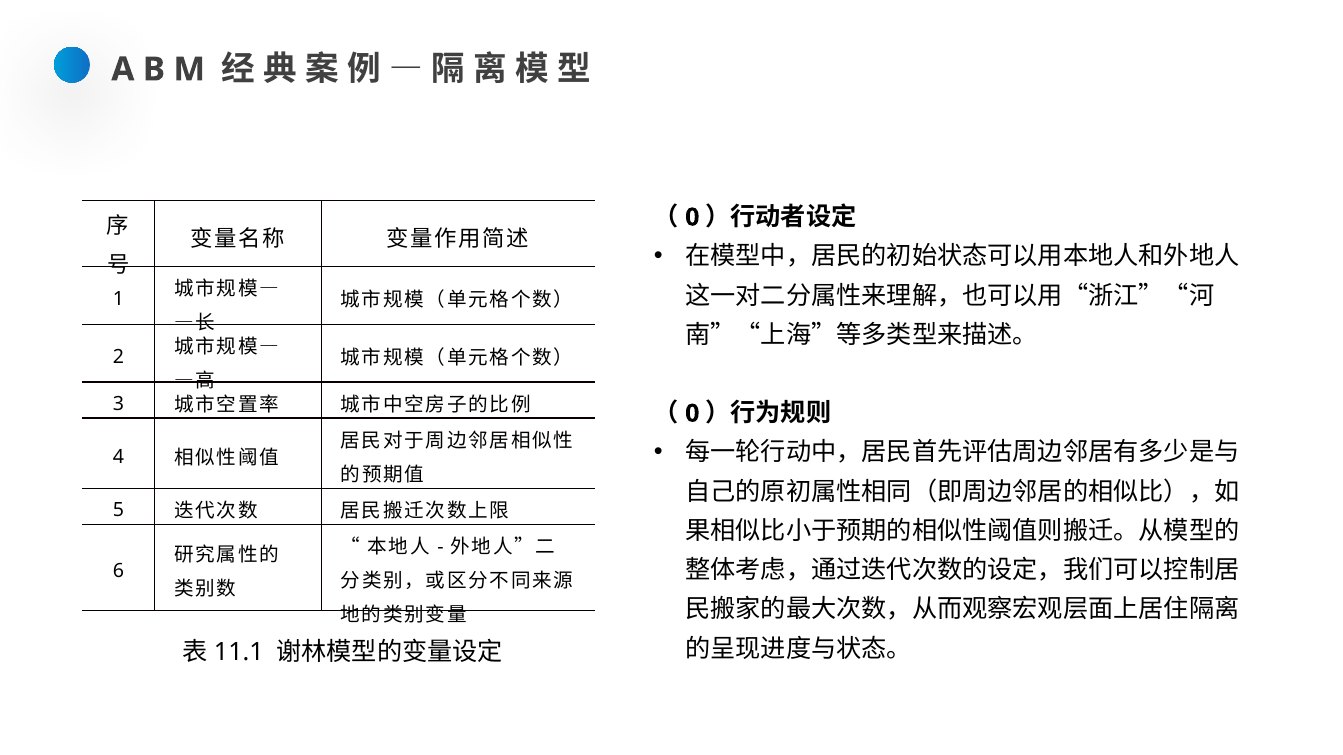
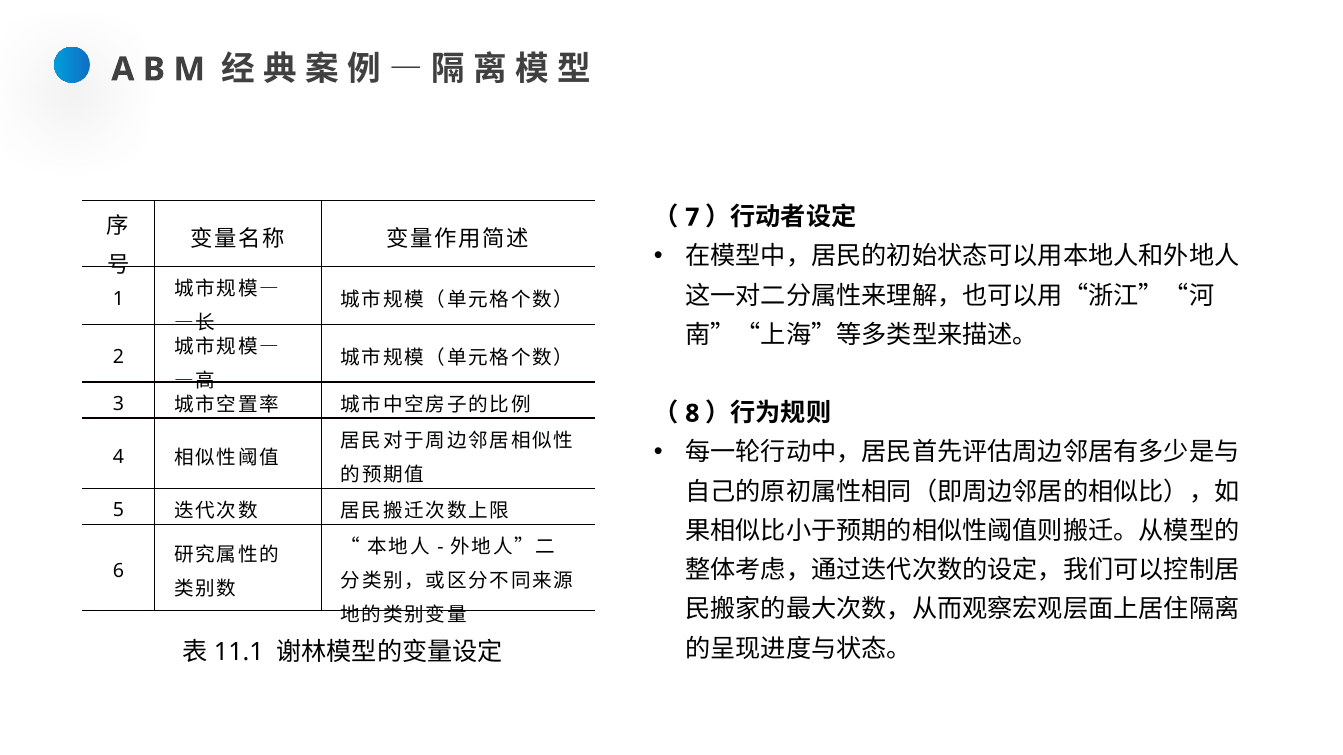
0: 0 -> 7 (692, 217)
0: 0 -> 8 (692, 414)
